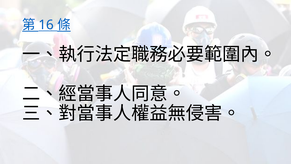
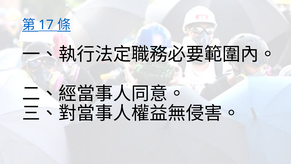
16: 16 -> 17 (46, 25)
